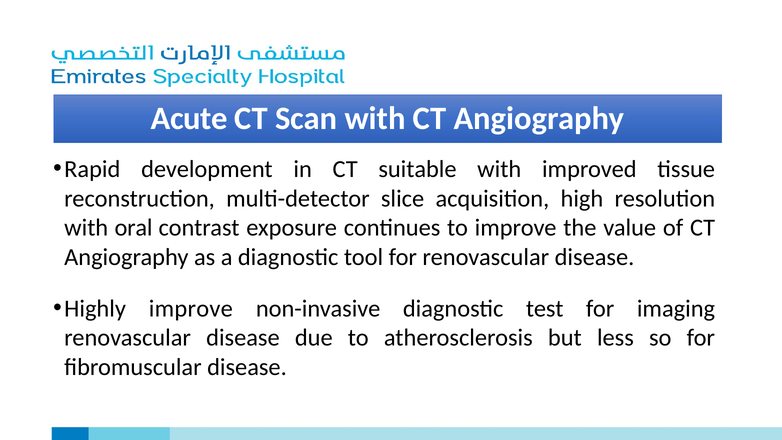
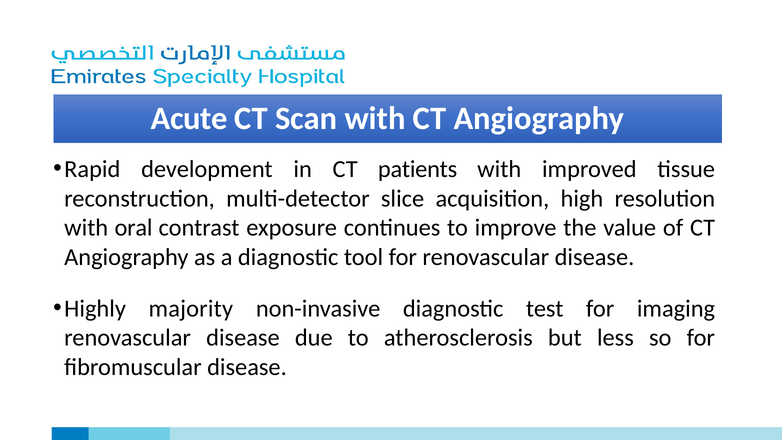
suitable: suitable -> patients (418, 169)
Highly improve: improve -> majority (191, 308)
